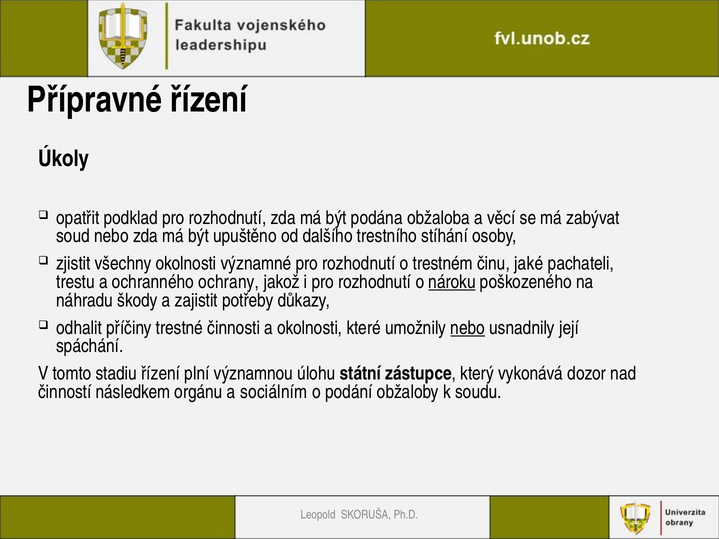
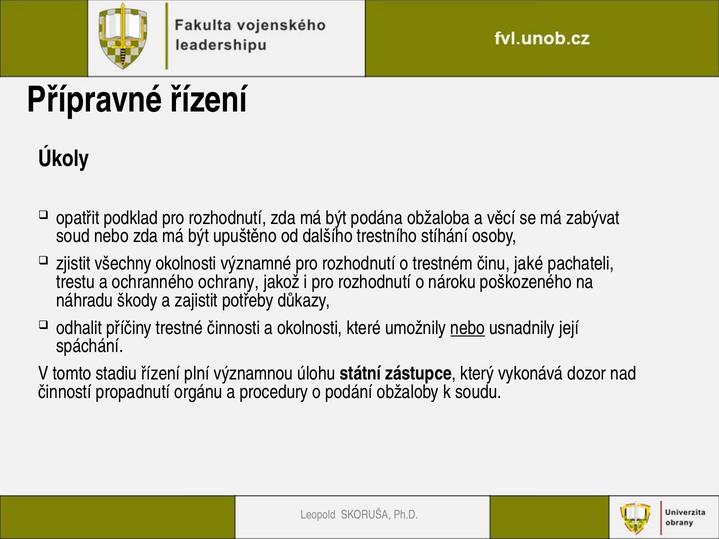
nároku underline: present -> none (452, 282)
následkem: následkem -> propadnutí (133, 392)
sociálním: sociálním -> procedury (274, 392)
